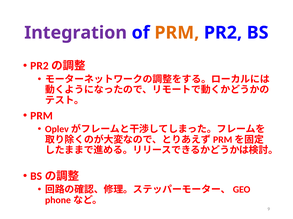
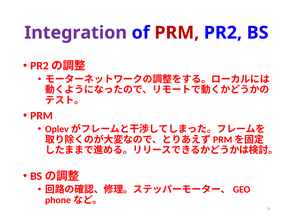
PRM colour: orange -> red (177, 33)
